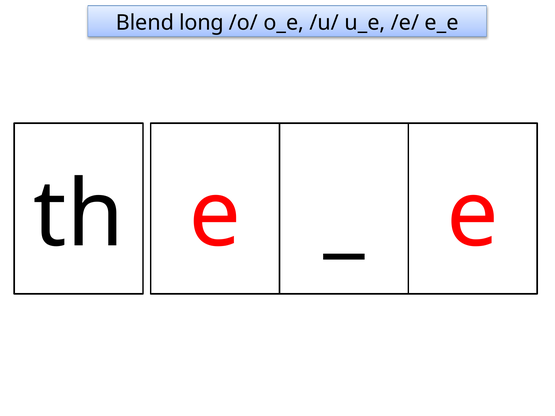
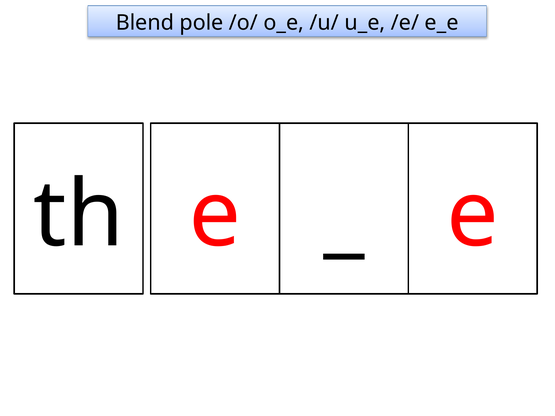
long: long -> pole (201, 23)
